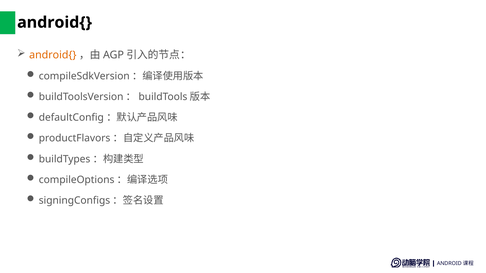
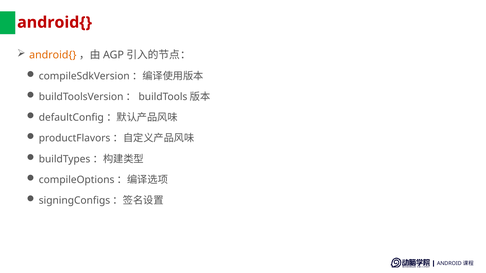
android{ colour: black -> red (55, 22)
